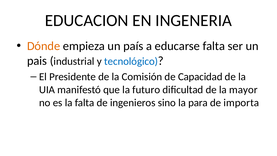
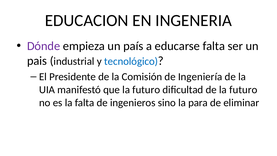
Dónde colour: orange -> purple (44, 46)
Capacidad: Capacidad -> Ingeniería (200, 77)
de la mayor: mayor -> futuro (243, 90)
importa: importa -> eliminar (241, 103)
